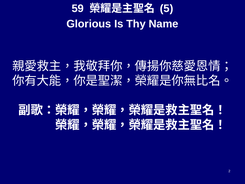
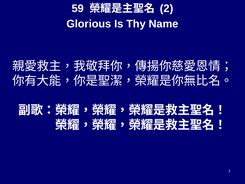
5: 5 -> 2 (167, 9)
